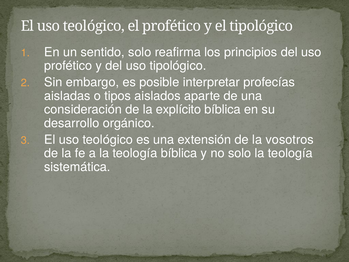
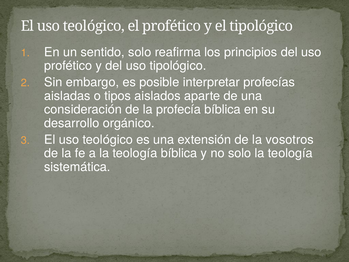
explícito: explícito -> profecía (179, 109)
